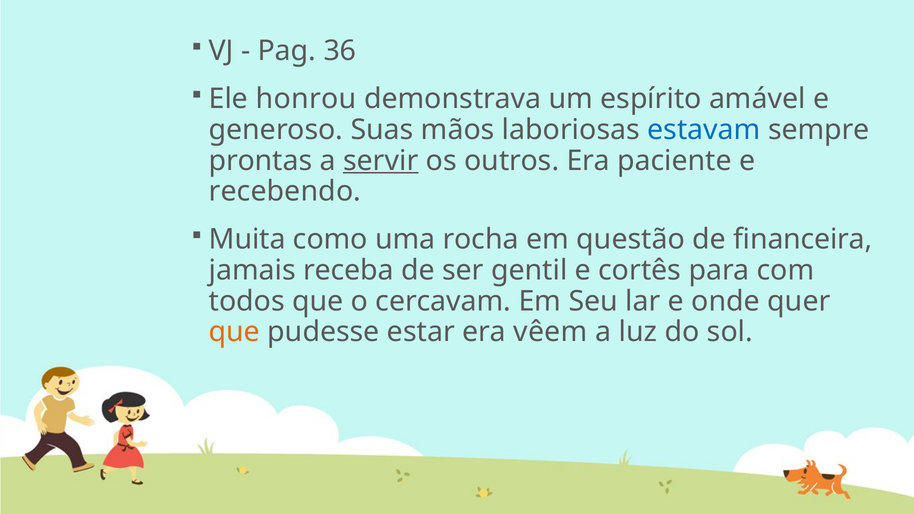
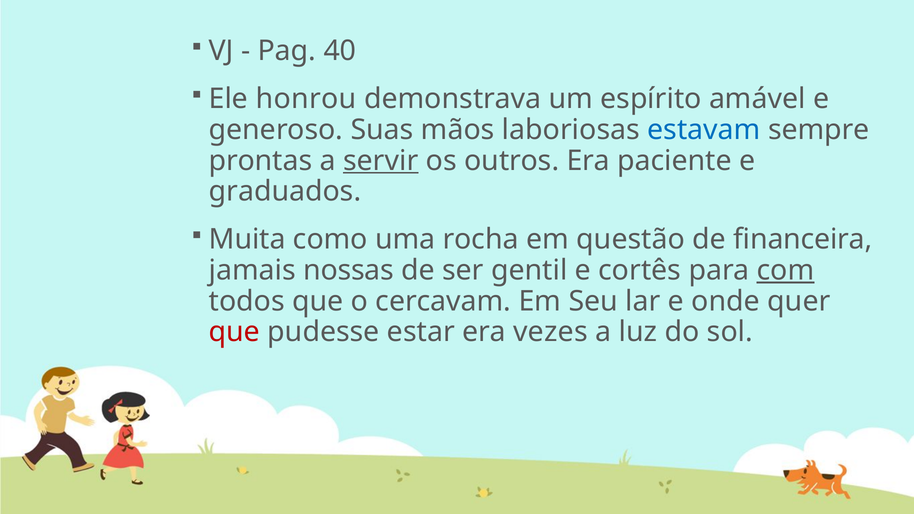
36: 36 -> 40 (340, 51)
recebendo: recebendo -> graduados (285, 192)
receba: receba -> nossas (349, 270)
com underline: none -> present (786, 270)
que colour: orange -> red (234, 332)
vêem: vêem -> vezes (550, 332)
